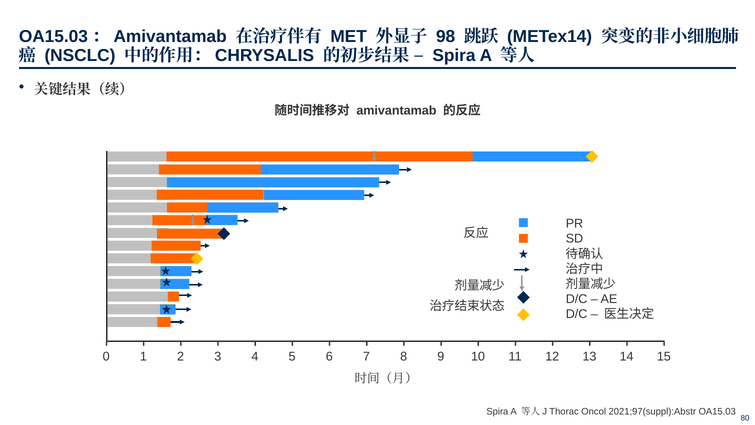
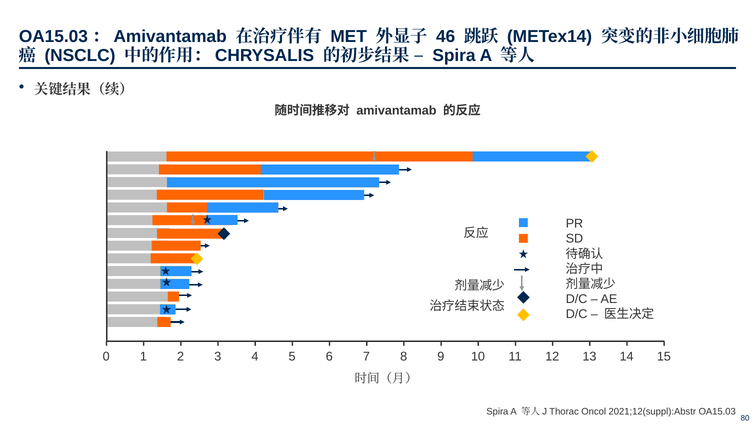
98: 98 -> 46 (446, 37)
2021;97(suppl):Abstr: 2021;97(suppl):Abstr -> 2021;12(suppl):Abstr (652, 411)
